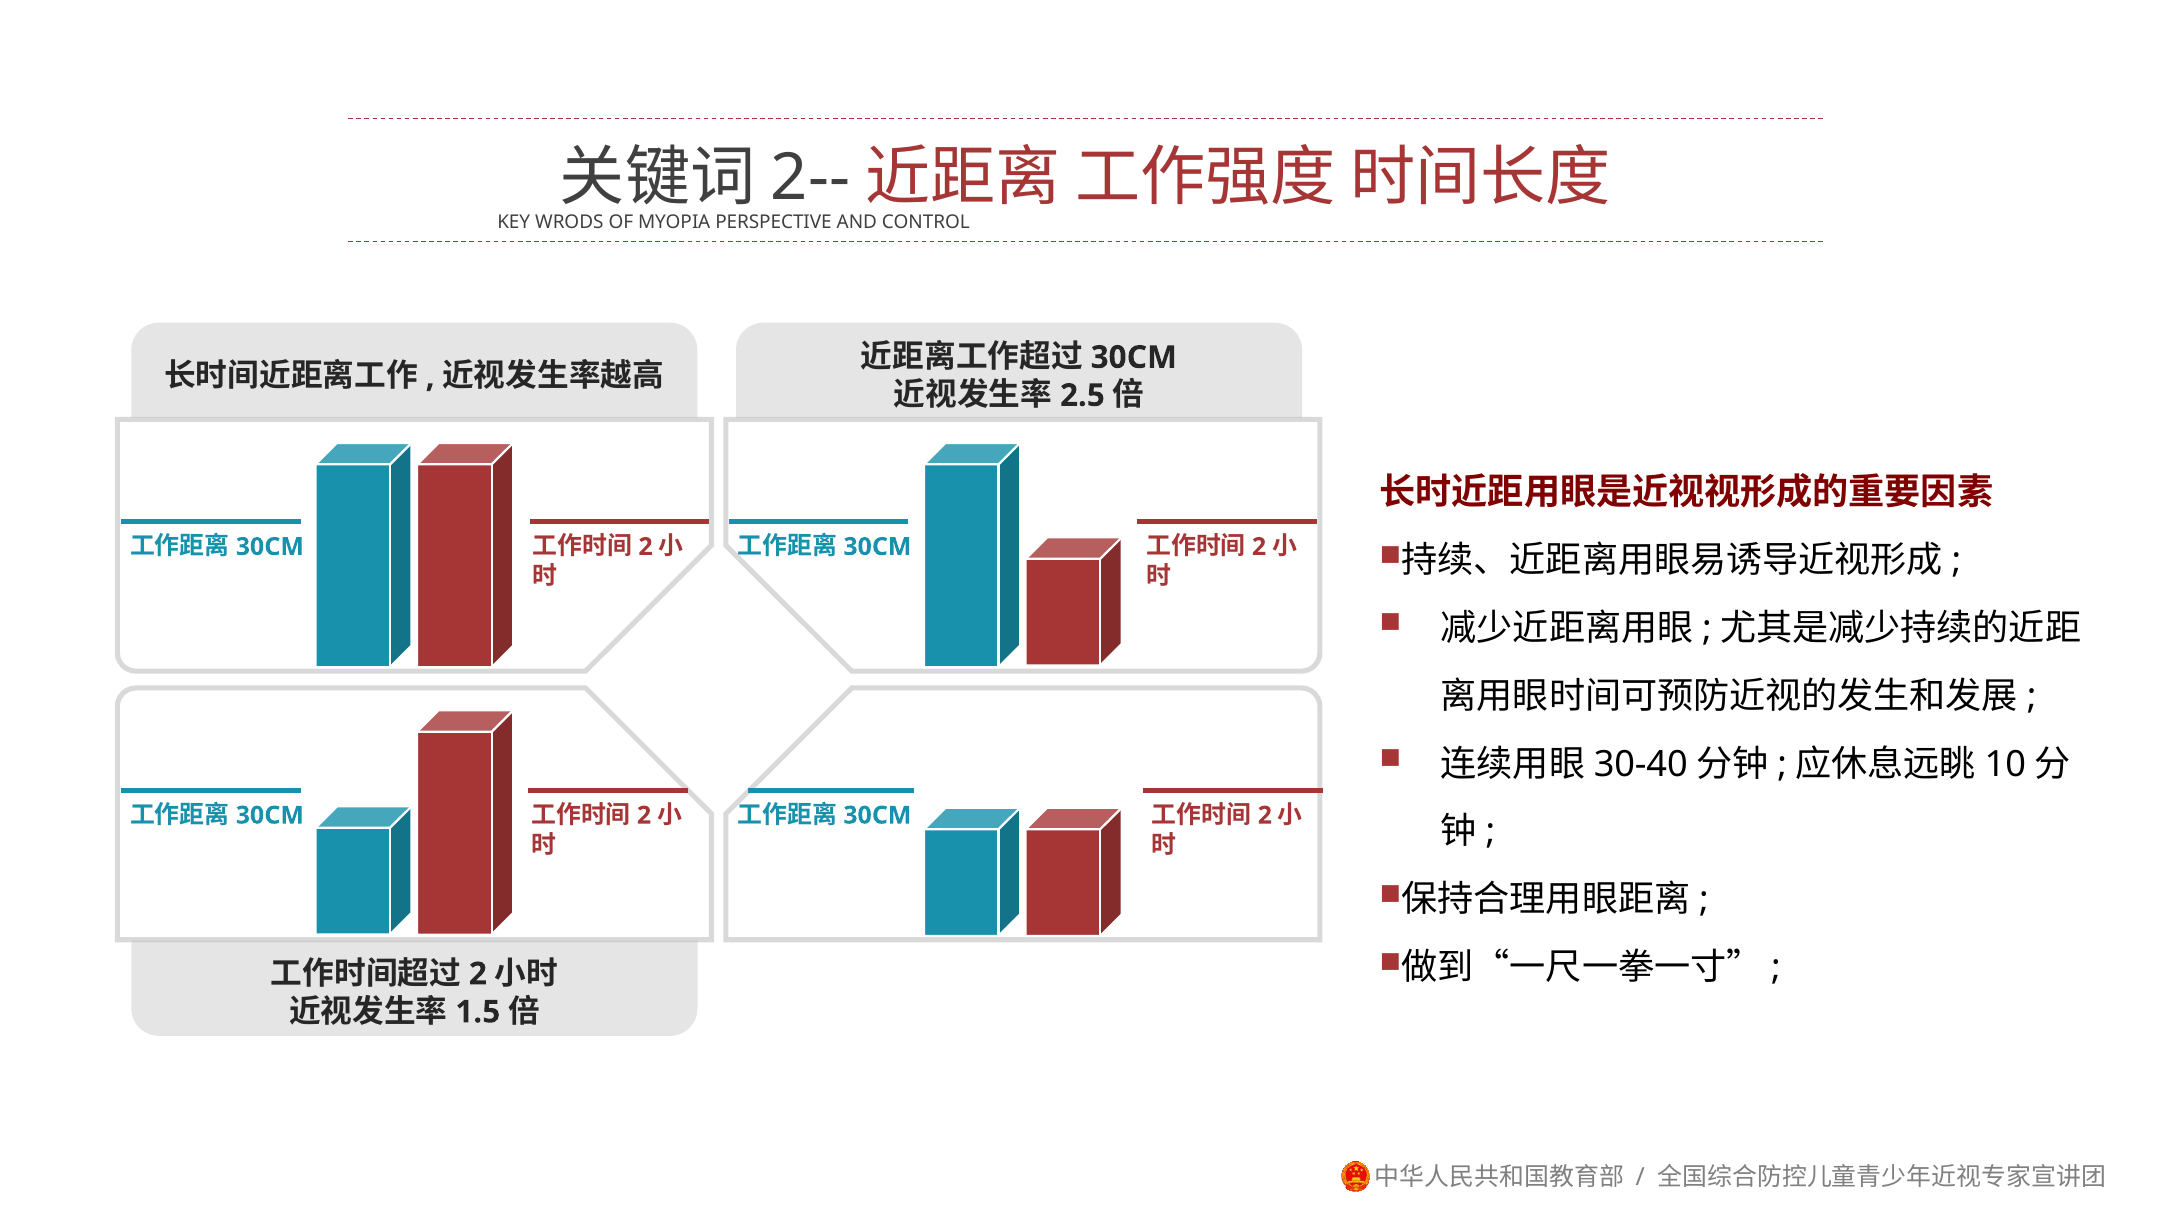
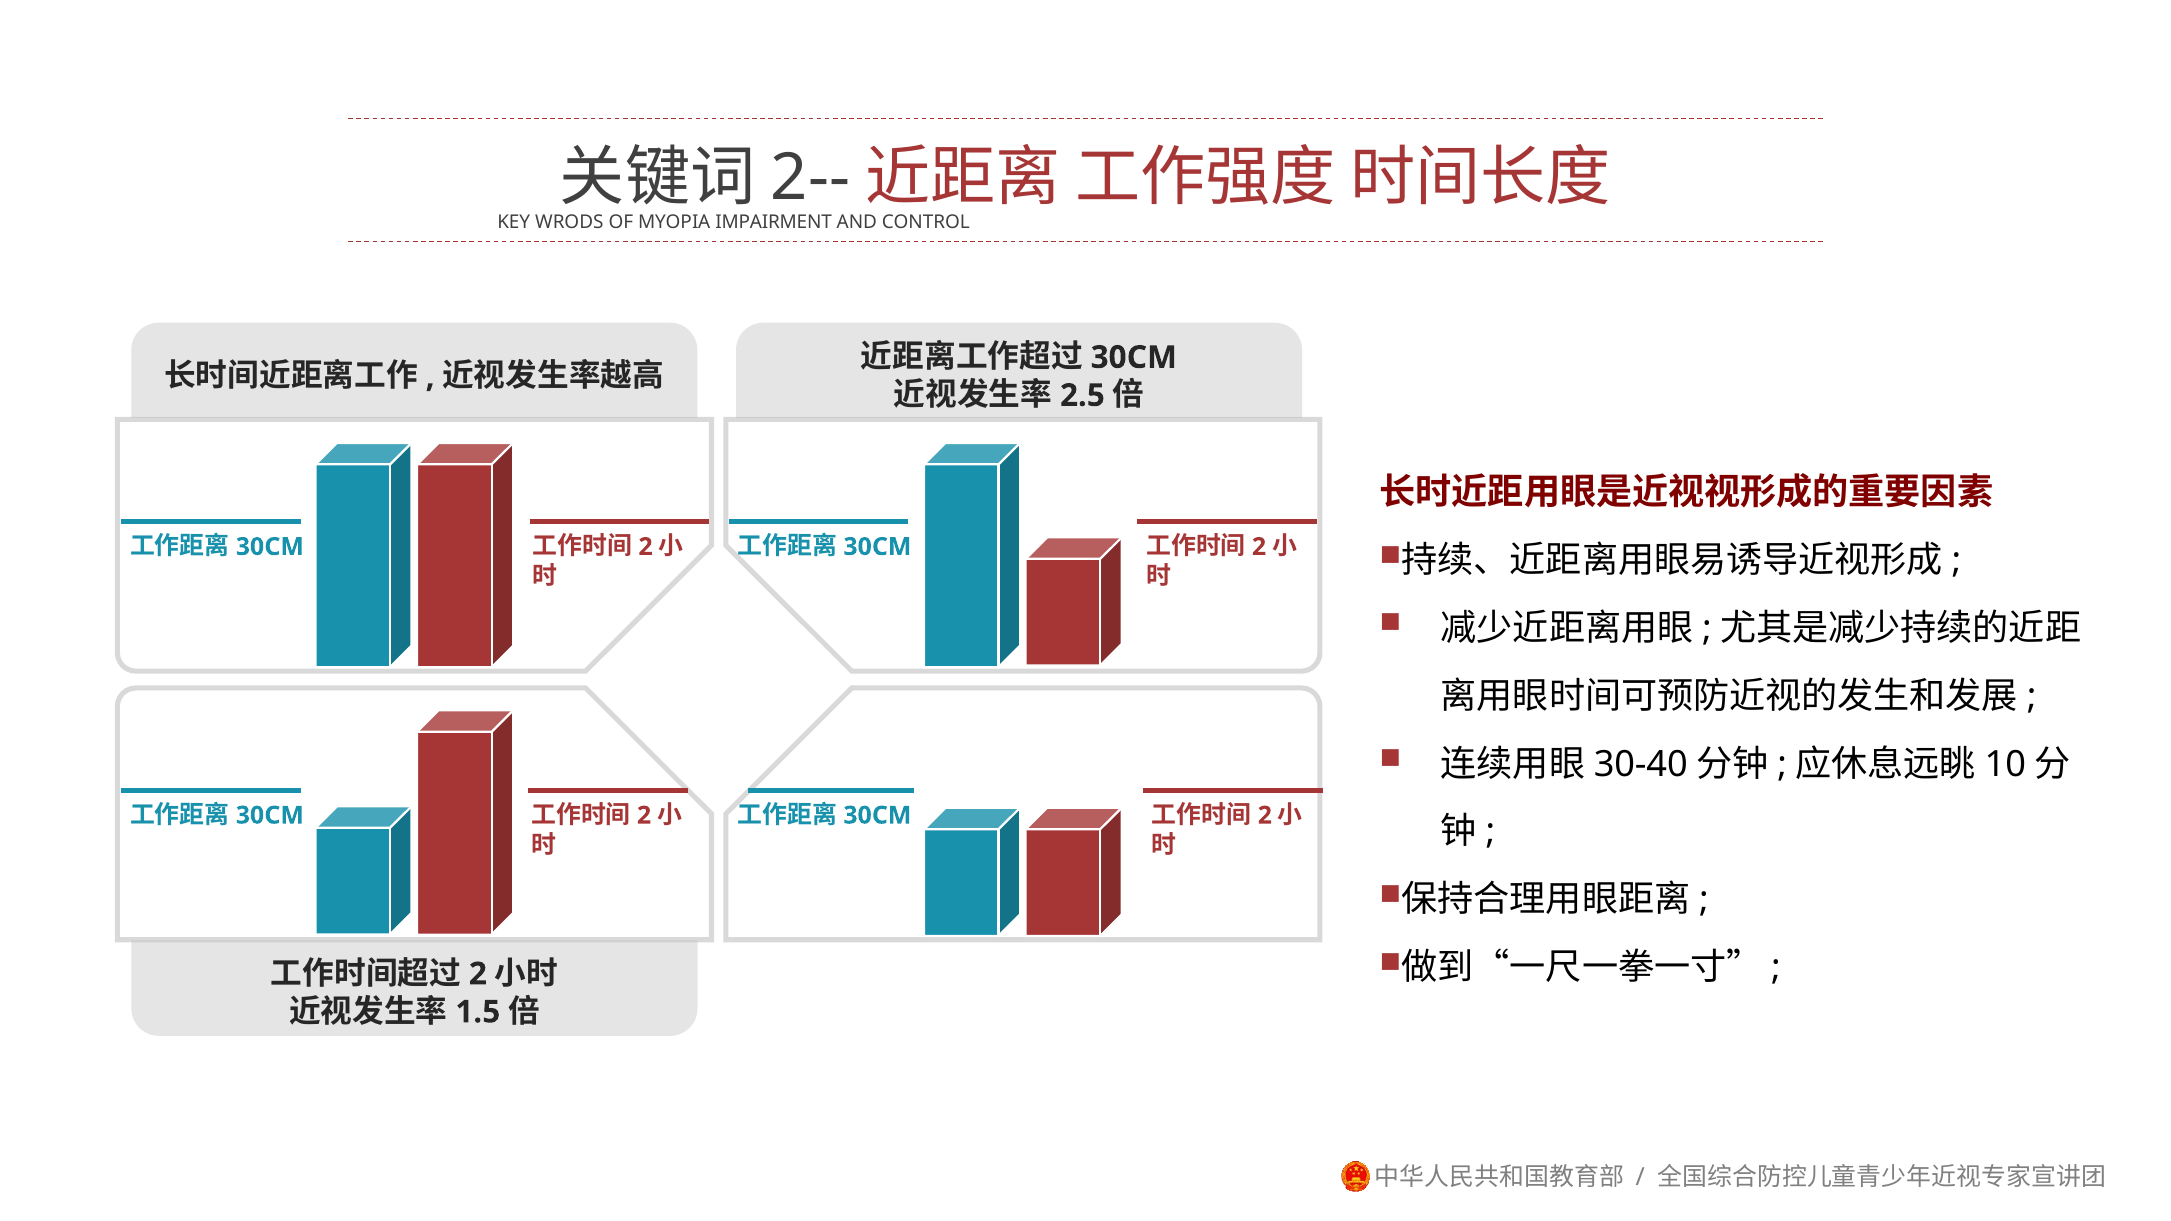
PERSPECTIVE: PERSPECTIVE -> IMPAIRMENT (774, 223)
